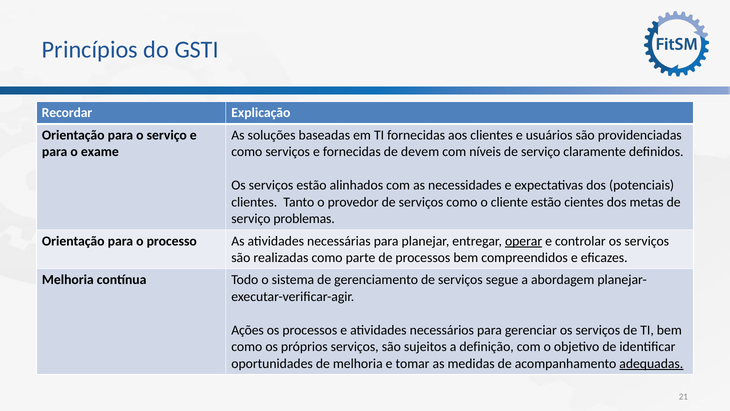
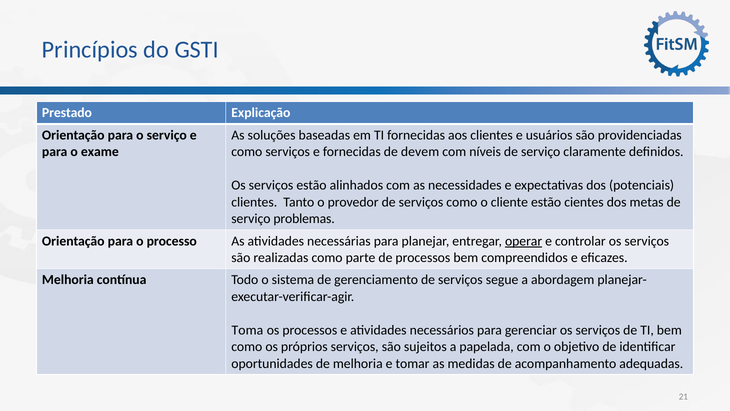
Recordar: Recordar -> Prestado (67, 113)
Ações: Ações -> Toma (247, 330)
definição: definição -> papelada (487, 347)
adequadas underline: present -> none (651, 363)
